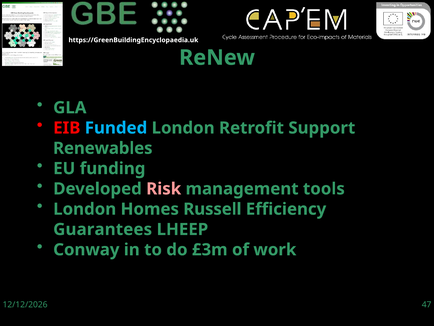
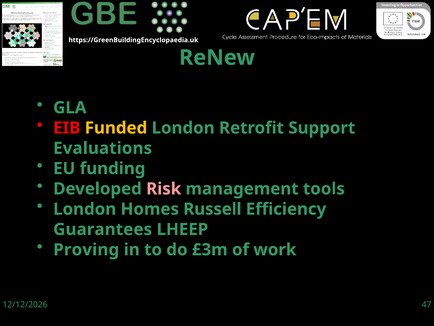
Funded colour: light blue -> yellow (116, 128)
Renewables: Renewables -> Evaluations (103, 148)
Conway: Conway -> Proving (86, 249)
